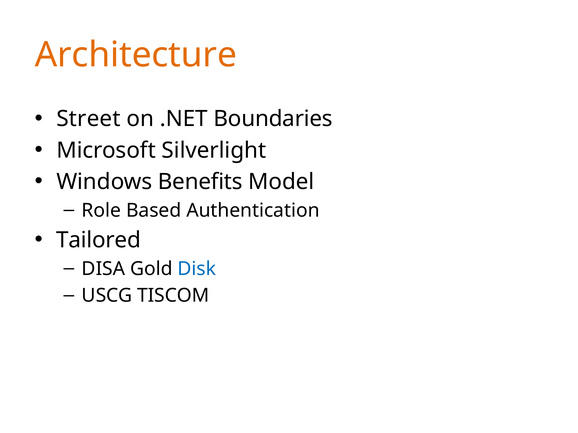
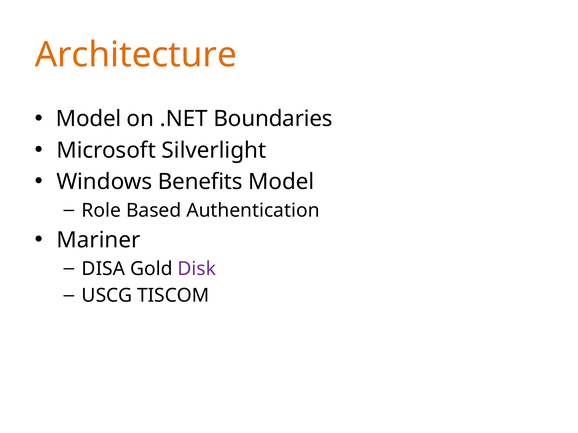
Street: Street -> Model (89, 119)
Tailored: Tailored -> Mariner (98, 240)
Disk colour: blue -> purple (197, 269)
